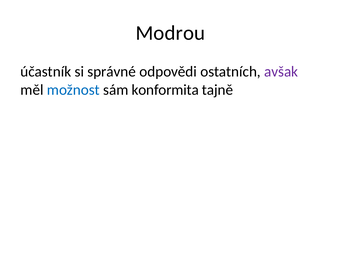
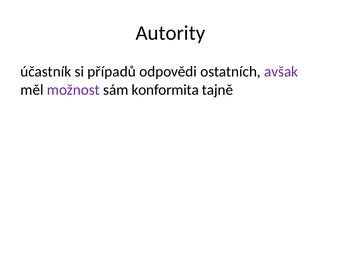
Modrou: Modrou -> Autority (170, 33)
správné: správné -> případů (112, 72)
možnost colour: blue -> purple (73, 90)
